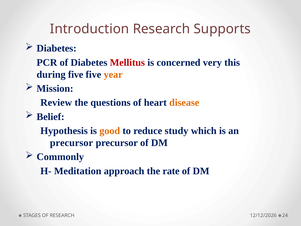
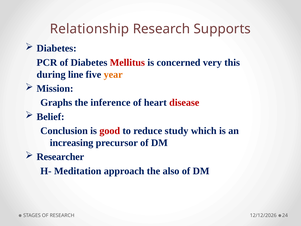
Introduction: Introduction -> Relationship (90, 29)
during five: five -> line (76, 74)
Review: Review -> Graphs (56, 103)
questions: questions -> inference (110, 103)
disease colour: orange -> red (184, 103)
Hypothesis: Hypothesis -> Conclusion (64, 131)
good colour: orange -> red (110, 131)
precursor: precursor -> increasing (72, 143)
Commonly: Commonly -> Researcher (60, 157)
rate: rate -> also (171, 171)
